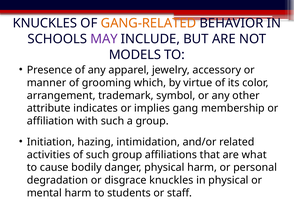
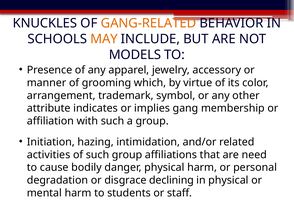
MAY colour: purple -> orange (104, 39)
what: what -> need (254, 154)
disgrace knuckles: knuckles -> declining (171, 180)
